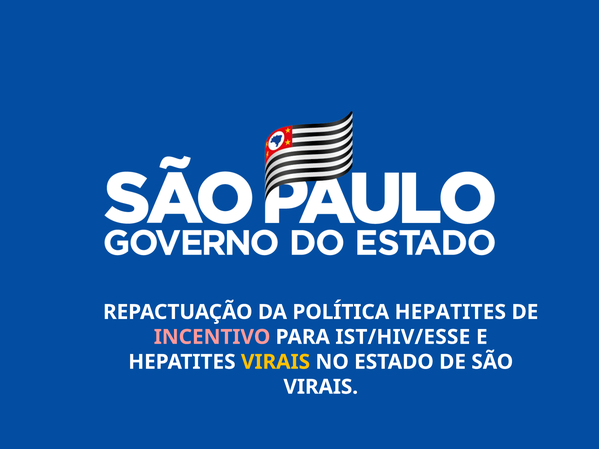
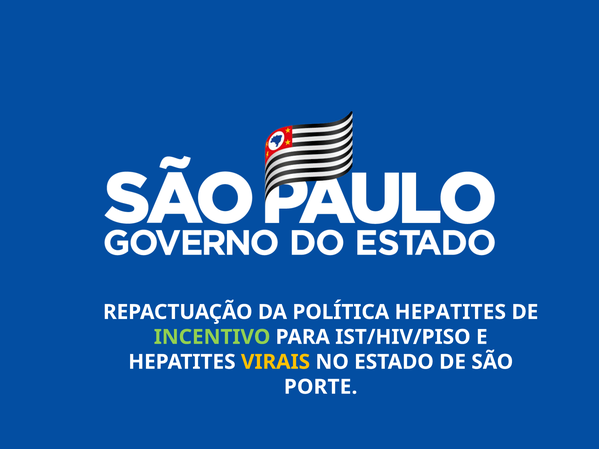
INCENTIVO colour: pink -> light green (212, 337)
IST/HIV/ESSE: IST/HIV/ESSE -> IST/HIV/PISO (403, 337)
VIRAIS: VIRAIS -> PORTE (321, 387)
